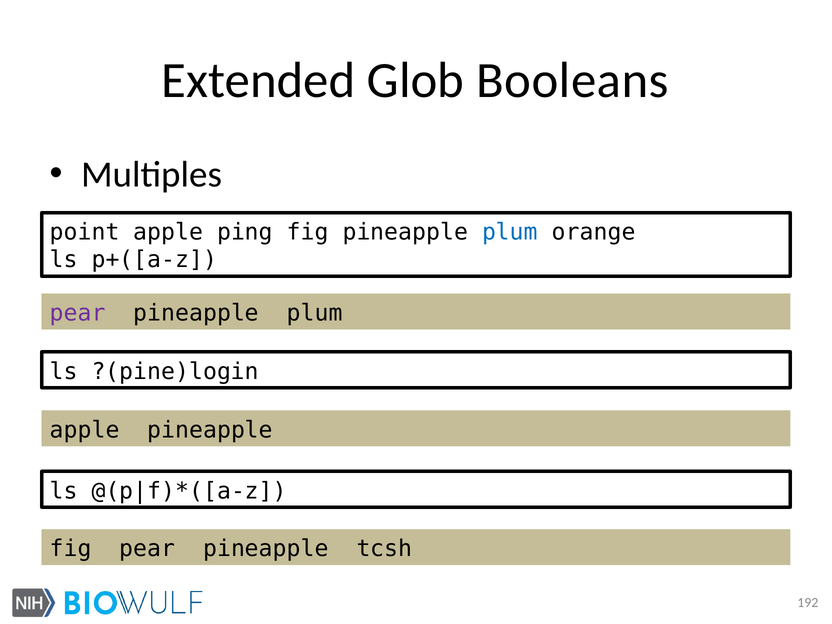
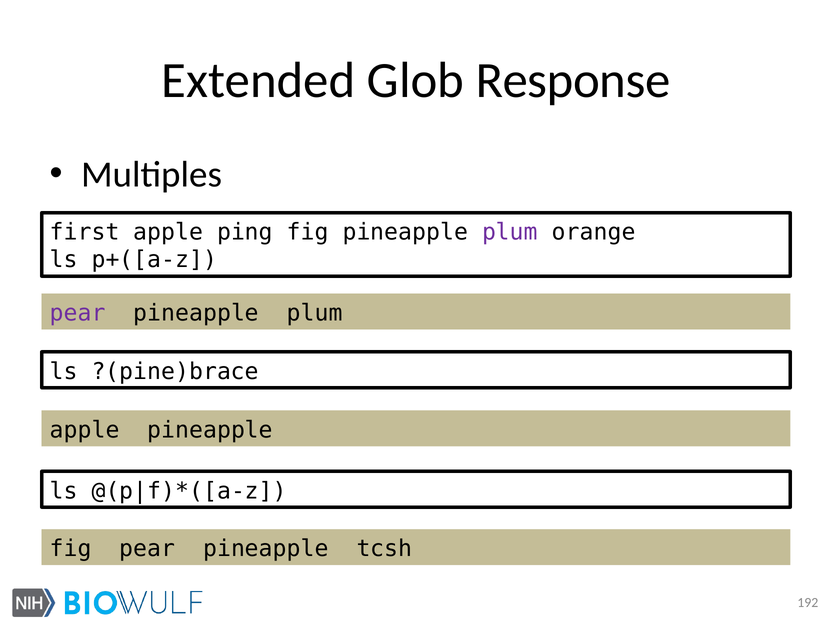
Booleans: Booleans -> Response (573, 81)
point: point -> first (85, 232)
plum colour: blue -> purple (510, 232)
?(pine)login: ?(pine)login -> ?(pine)brace (175, 372)
